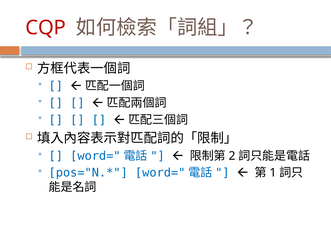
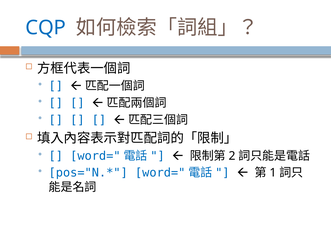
CQP colour: red -> blue (46, 28)
